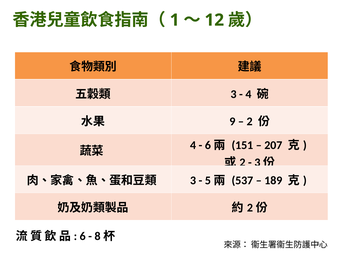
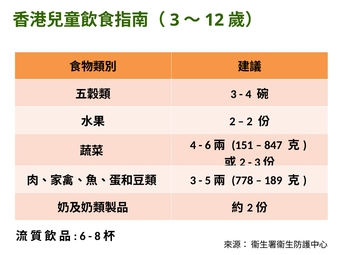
1: 1 -> 3 (175, 20)
9: 9 -> 2 (232, 121)
207: 207 -> 847 (273, 145)
537: 537 -> 778 (242, 180)
